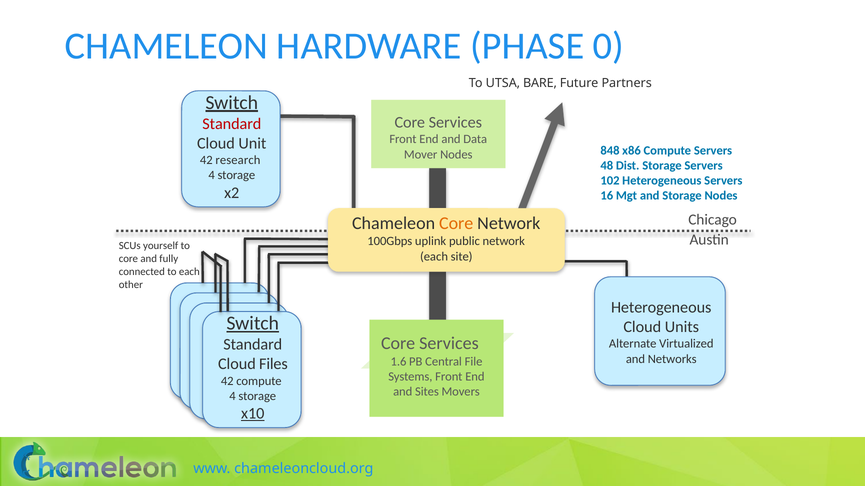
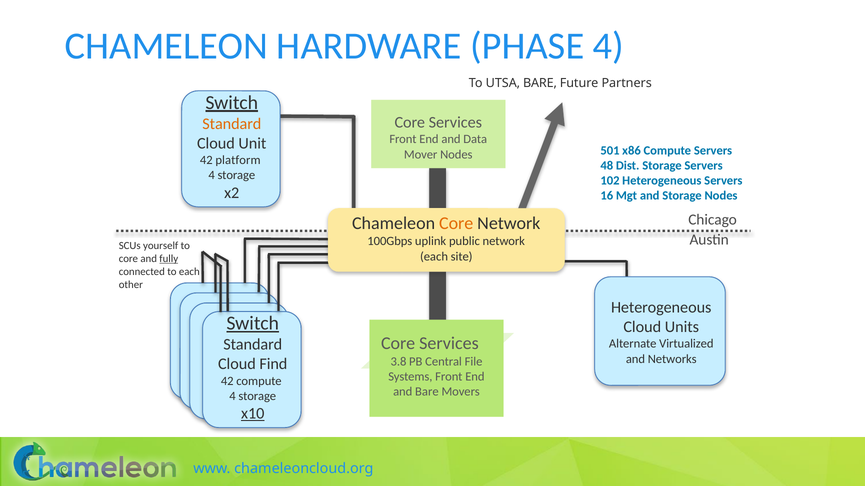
PHASE 0: 0 -> 4 (609, 46)
Standard colour: red -> orange (232, 124)
848: 848 -> 501 (610, 151)
research: research -> platform (238, 160)
fully underline: none -> present (169, 259)
1.6: 1.6 -> 3.8 (398, 362)
Files: Files -> Find (273, 364)
and Sites: Sites -> Bare (427, 392)
